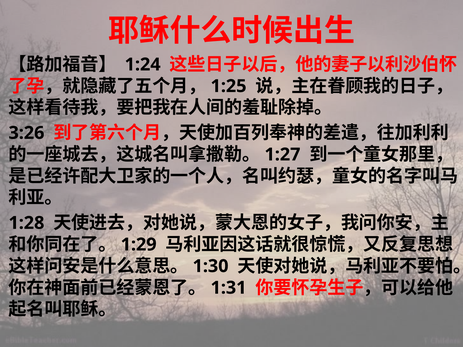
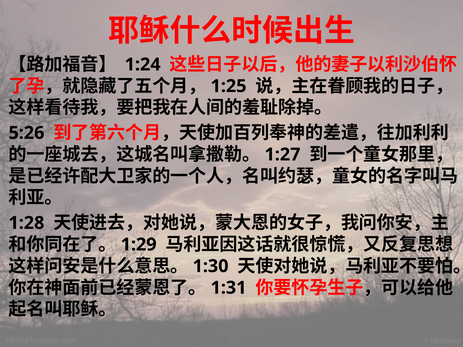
3:26: 3:26 -> 5:26 (26, 133)
